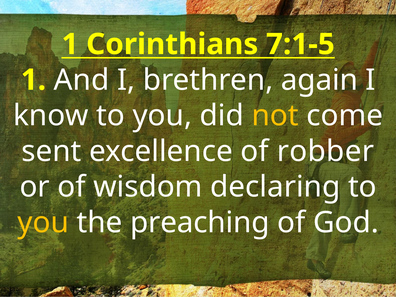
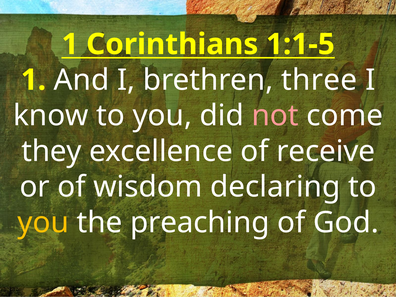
7:1-5: 7:1-5 -> 1:1-5 (300, 44)
again: again -> three (319, 80)
not colour: yellow -> pink (275, 116)
sent: sent -> they (51, 151)
robber: robber -> receive (326, 151)
